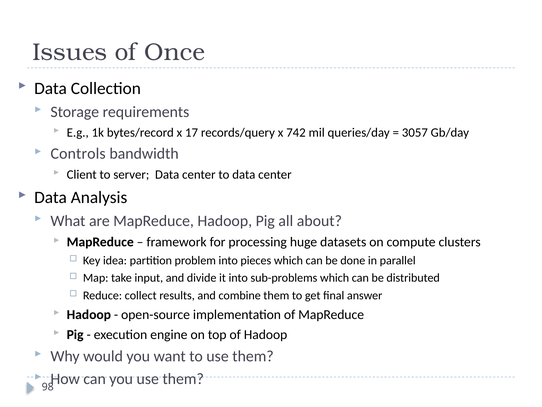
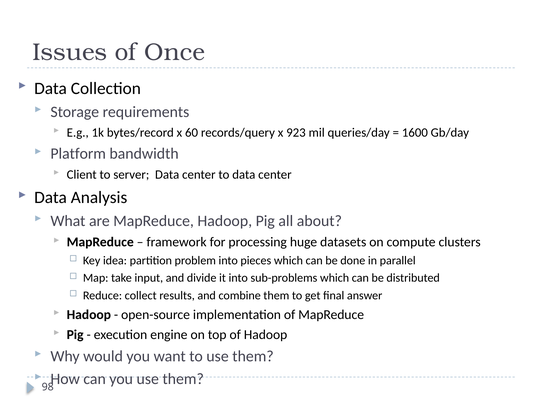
17: 17 -> 60 (192, 132)
742: 742 -> 923 (296, 132)
3057: 3057 -> 1600 (415, 132)
Controls: Controls -> Platform (78, 154)
